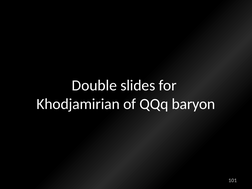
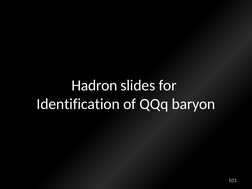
Double: Double -> Hadron (94, 85)
Khodjamirian: Khodjamirian -> Identification (78, 104)
